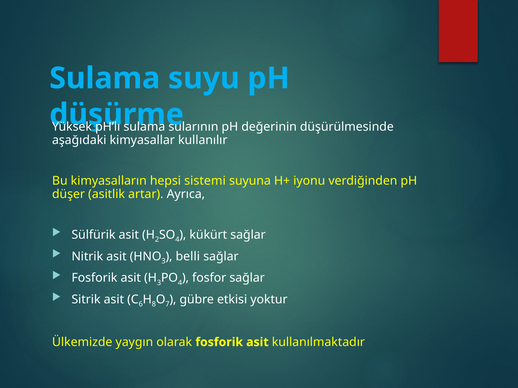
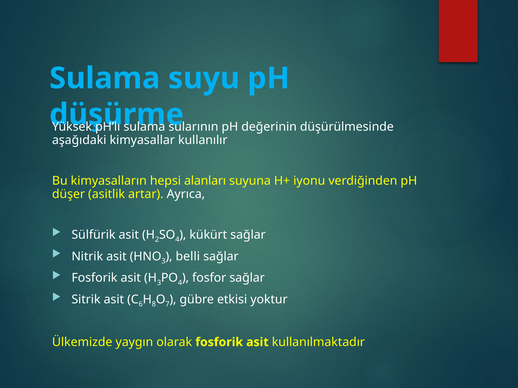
sistemi: sistemi -> alanları (205, 181)
